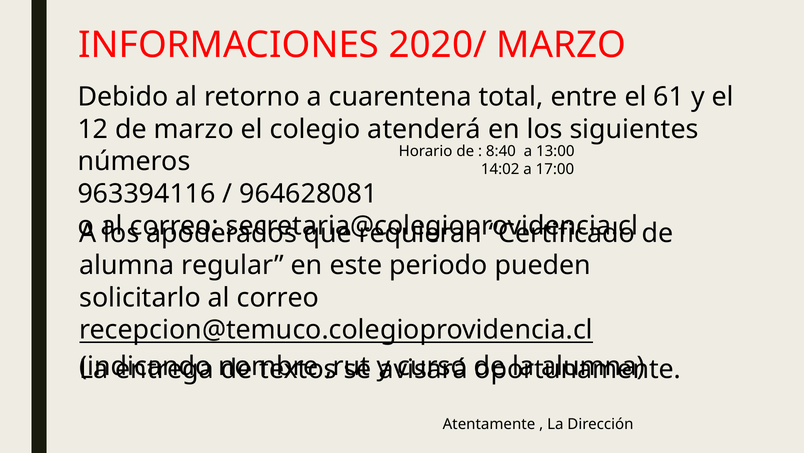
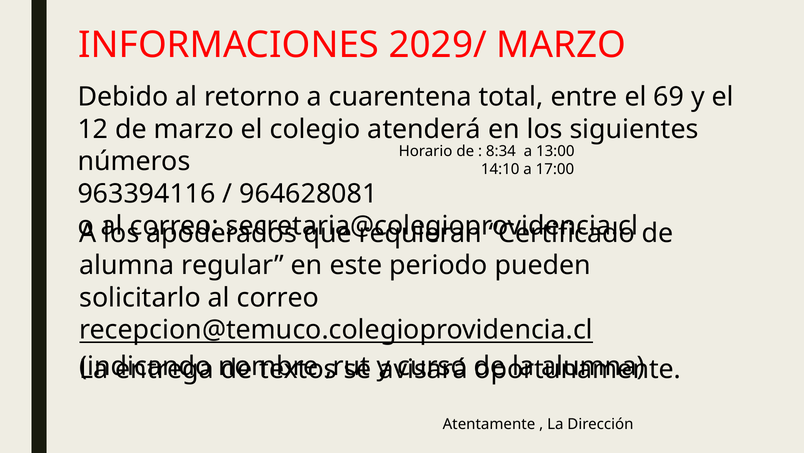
2020/: 2020/ -> 2029/ (438, 45)
61: 61 -> 69 (669, 97)
8:40: 8:40 -> 8:34 (501, 151)
14:02: 14:02 -> 14:10 (500, 169)
